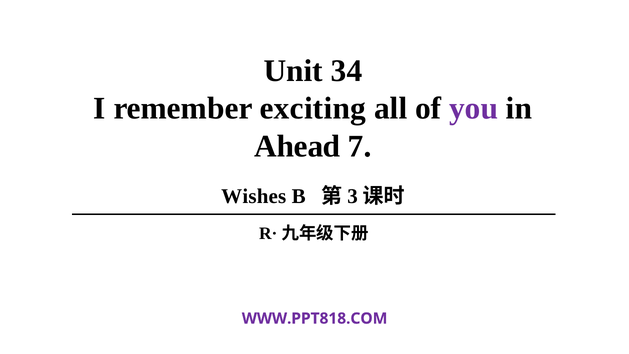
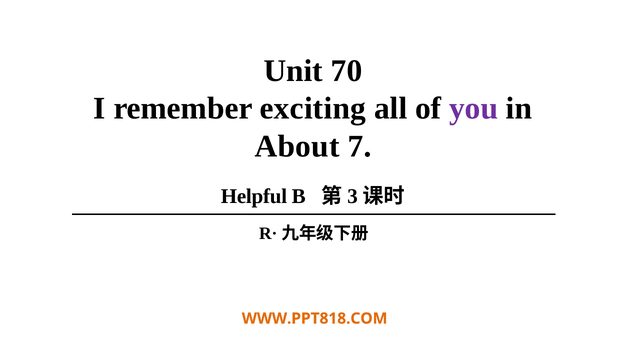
34: 34 -> 70 (347, 71)
Ahead: Ahead -> About (297, 146)
Wishes: Wishes -> Helpful (254, 196)
WWW.PPT818.COM colour: purple -> orange (315, 318)
